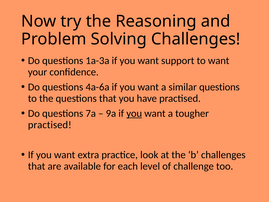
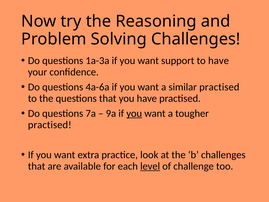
to want: want -> have (219, 61)
similar questions: questions -> practised (219, 87)
level underline: none -> present (150, 166)
